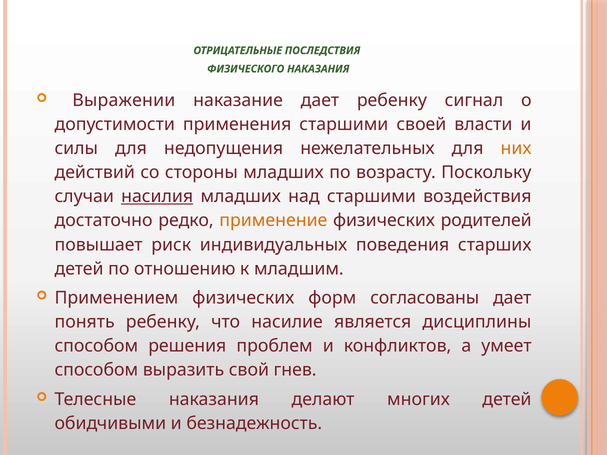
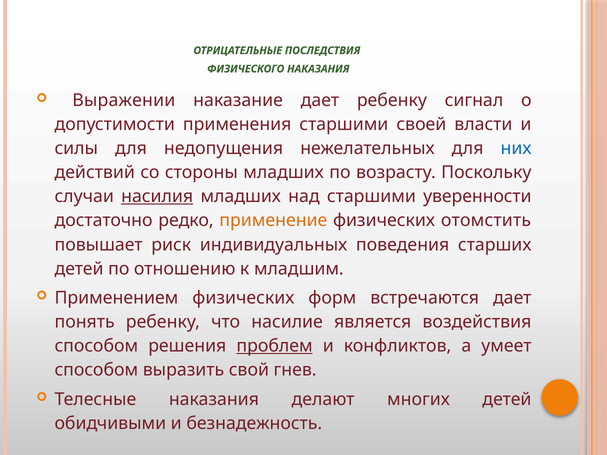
них colour: orange -> blue (516, 148)
воздействия: воздействия -> уверенности (477, 197)
родителей: родителей -> отомстить (486, 221)
согласованы: согласованы -> встречаются (425, 298)
дисциплины: дисциплины -> воздействия (477, 322)
проблем underline: none -> present (275, 346)
